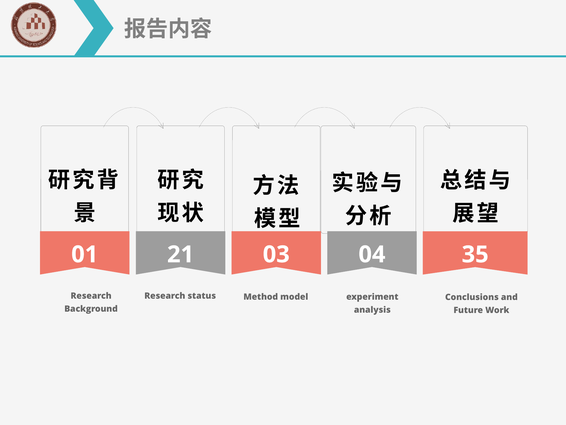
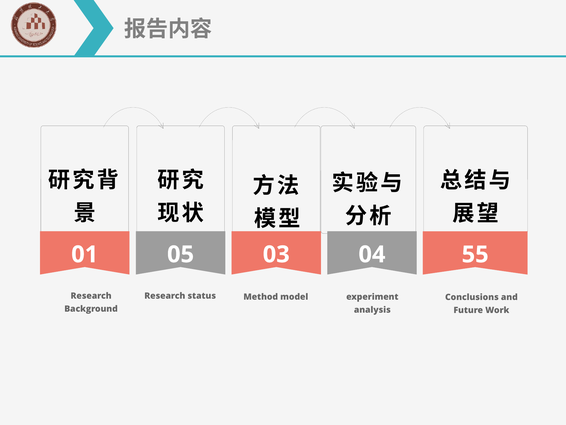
21: 21 -> 05 (181, 254)
35: 35 -> 55 (475, 254)
